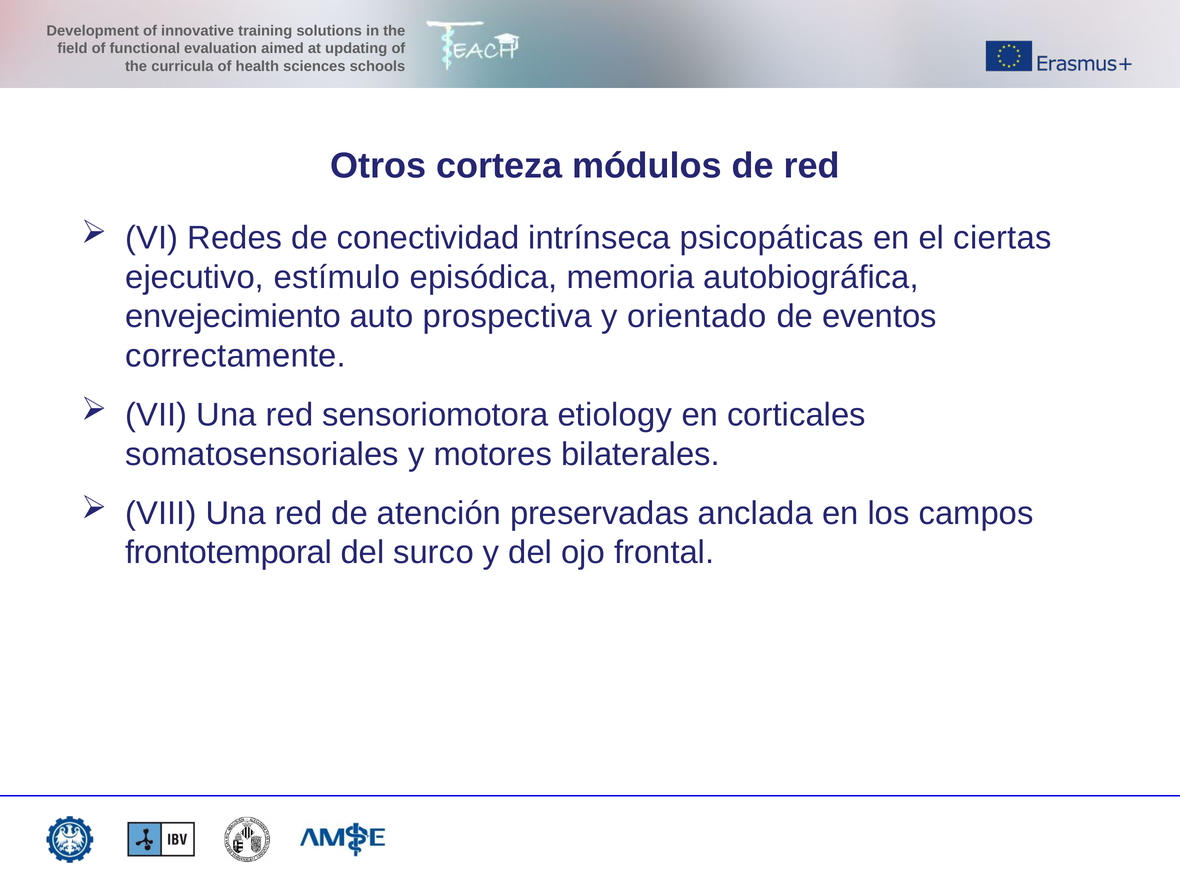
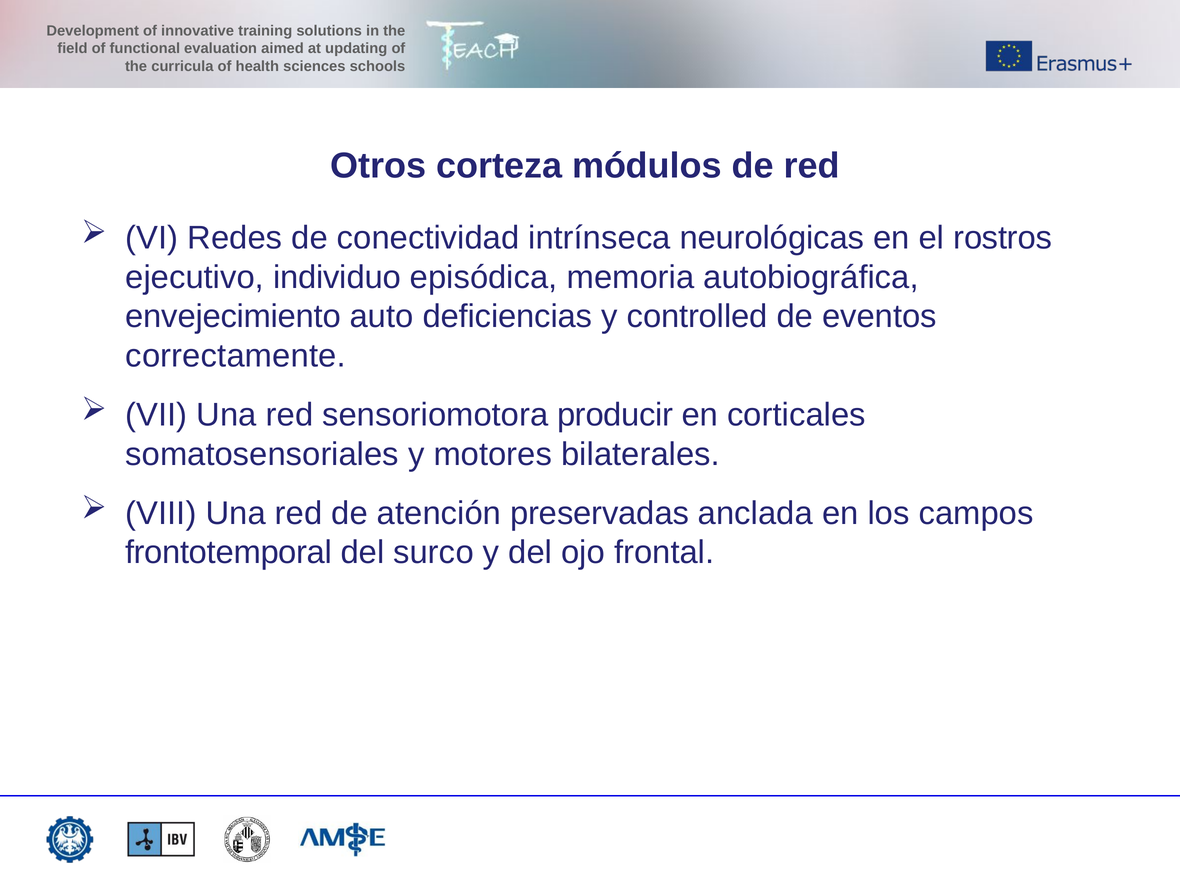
psicopáticas: psicopáticas -> neurológicas (772, 238)
ciertas: ciertas -> rostros (1003, 238)
estímulo: estímulo -> individuo (337, 277)
prospectiva: prospectiva -> deficiencias (508, 317)
orientado: orientado -> controlled (697, 317)
etiology: etiology -> producir (615, 415)
